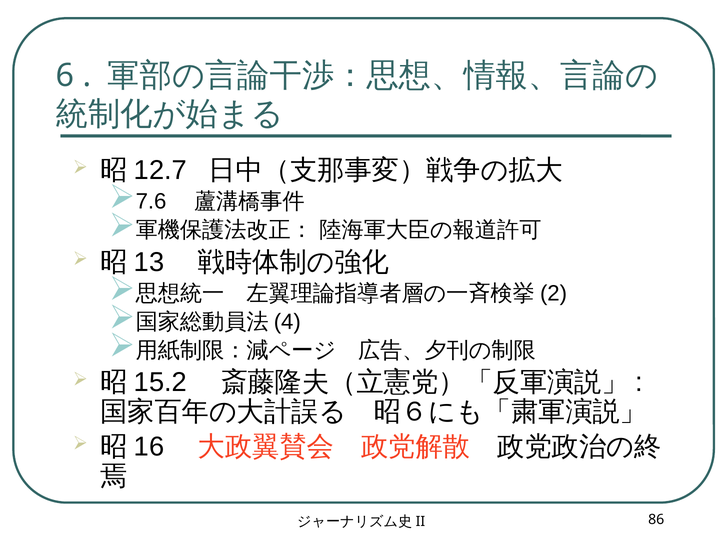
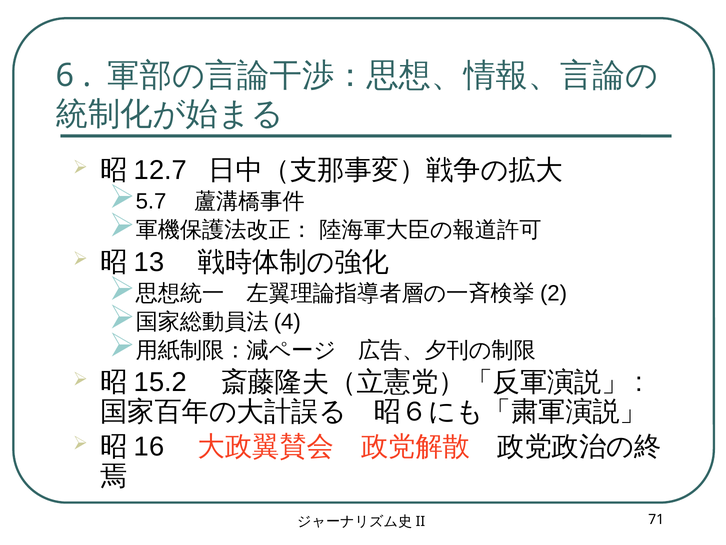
7.6: 7.6 -> 5.7 (151, 201)
86: 86 -> 71 (656, 519)
